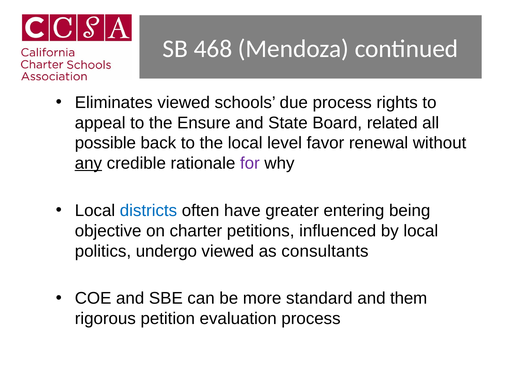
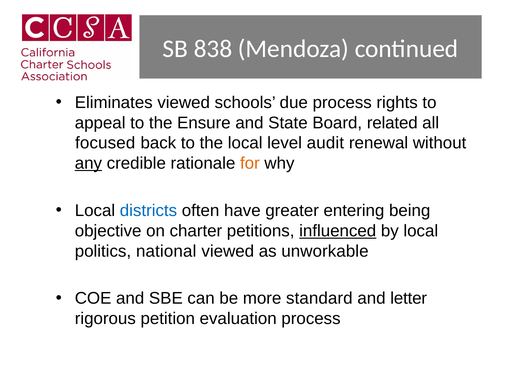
468: 468 -> 838 (213, 49)
possible: possible -> focused (105, 143)
favor: favor -> audit (325, 143)
for colour: purple -> orange (250, 163)
influenced underline: none -> present (338, 231)
undergo: undergo -> national (166, 251)
consultants: consultants -> unworkable (325, 251)
them: them -> letter (409, 299)
